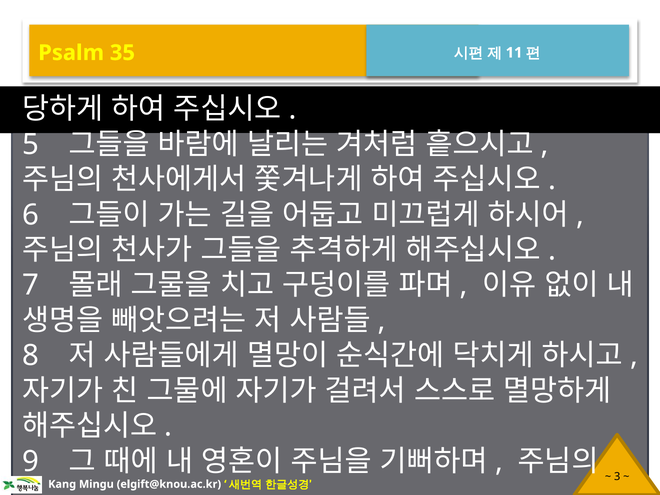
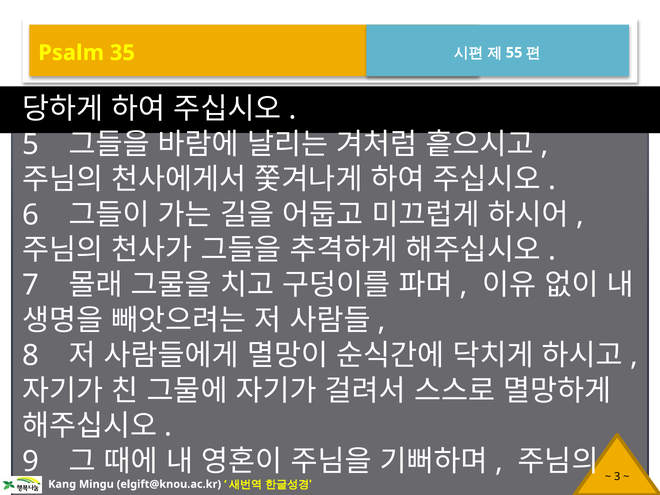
11: 11 -> 55 (514, 53)
